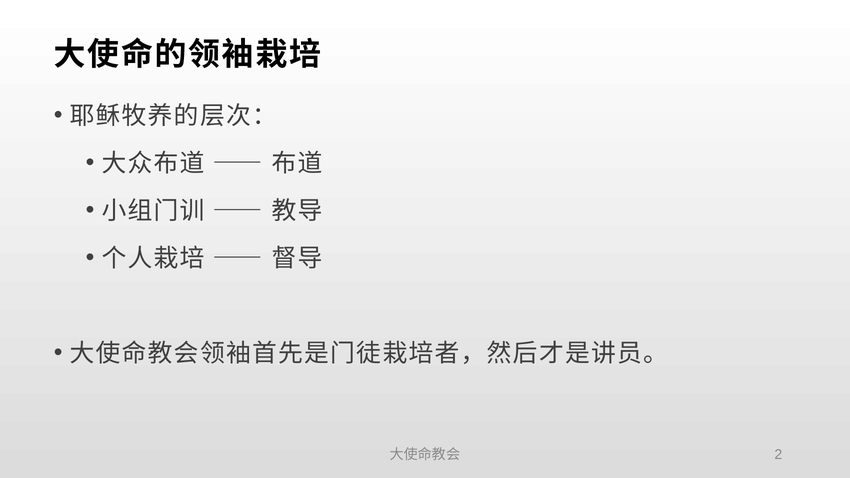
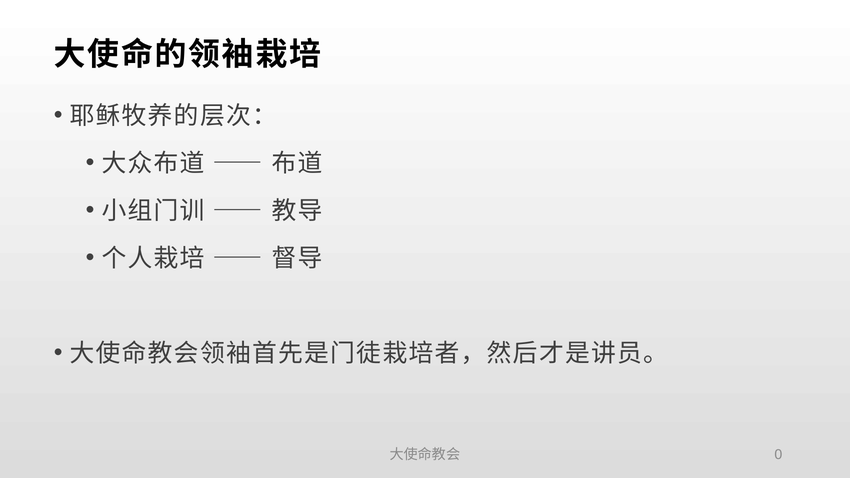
2: 2 -> 0 (778, 455)
